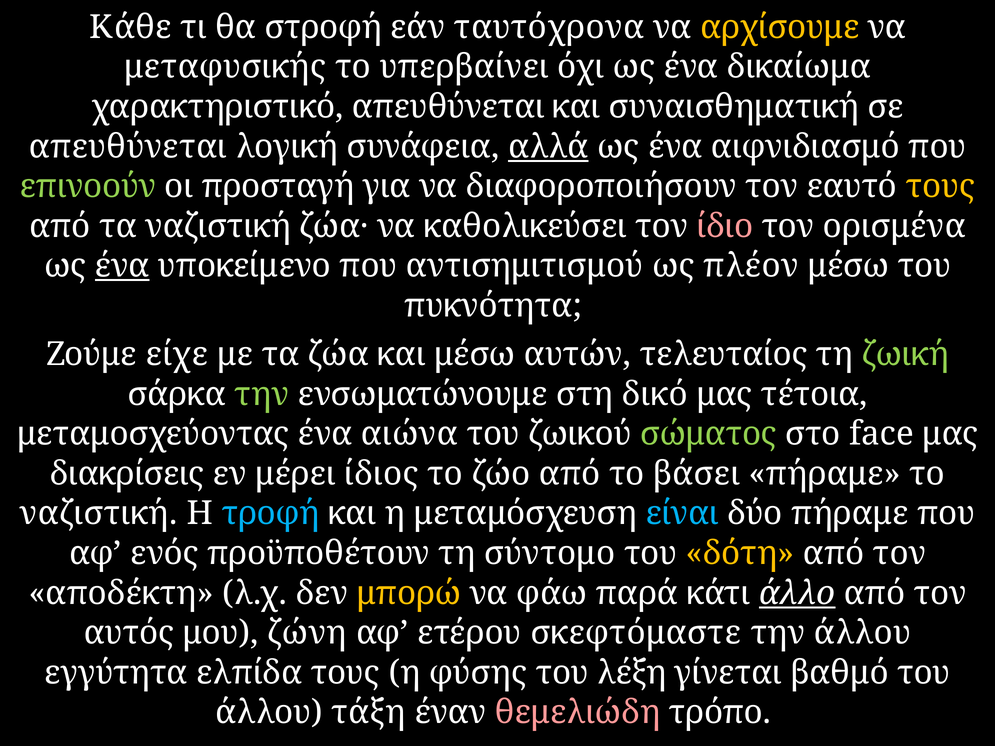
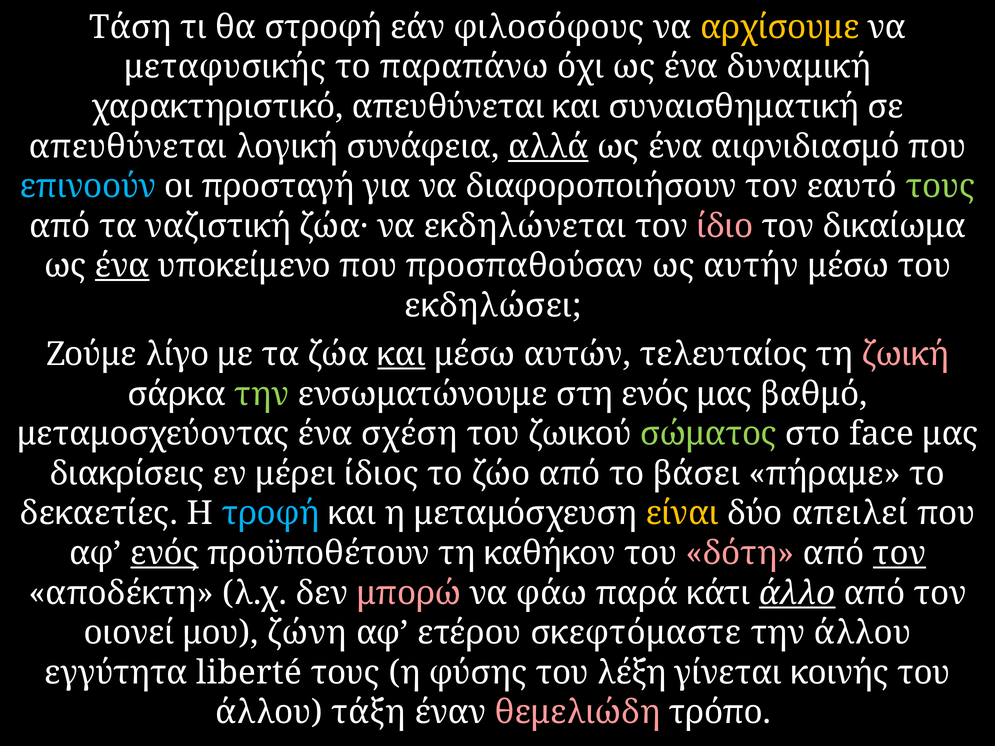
Κάθε: Κάθε -> Τάση (130, 27)
ταυτόχρονα: ταυτόχρονα -> φιλοσόφους (549, 27)
υπερβαίνει: υπερβαίνει -> παραπάνω (464, 67)
δικαίωμα: δικαίωμα -> δυναμική (799, 67)
επινοούν colour: light green -> light blue (88, 186)
τους colour: yellow -> light green (940, 186)
καθολικεύσει: καθολικεύσει -> εκδηλώνεται (525, 226)
ορισμένα: ορισμένα -> δικαίωμα (894, 226)
αντισημιτισμού: αντισημιτισμού -> προσπαθούσαν (525, 266)
πλέον: πλέον -> αυτήν (751, 266)
πυκνότητα: πυκνότητα -> εκδηλώσει (493, 306)
είχε: είχε -> λίγο (177, 354)
και underline: none -> present (401, 354)
ζωική colour: light green -> pink (905, 354)
στη δικό: δικό -> ενός (655, 394)
τέτοια: τέτοια -> βαθμό (814, 394)
αιώνα: αιώνα -> σχέση (409, 434)
ναζιστική: ναζιστική -> δεκαετίες (99, 514)
είναι colour: light blue -> yellow (682, 514)
δύο πήραμε: πήραμε -> απειλεί (850, 514)
ενός underline: none -> present (165, 553)
σύντομο: σύντομο -> καθήκον (550, 553)
δότη colour: yellow -> pink (740, 553)
τον underline: none -> present (899, 553)
μπορώ colour: yellow -> pink (409, 593)
αυτός: αυτός -> οιονεί (129, 633)
ελπίδα: ελπίδα -> liberté (249, 673)
βαθμό: βαθμό -> κοινής (840, 673)
